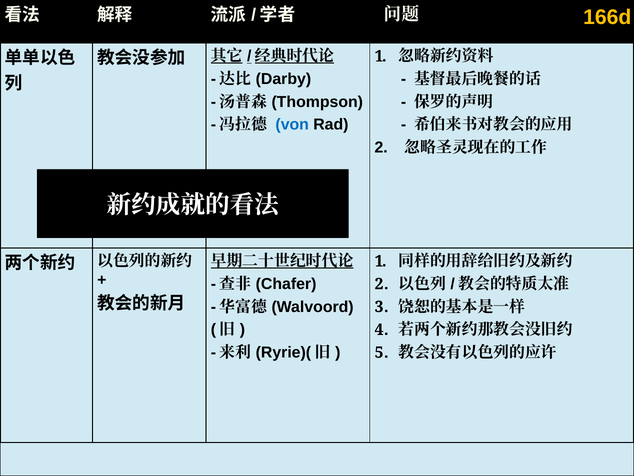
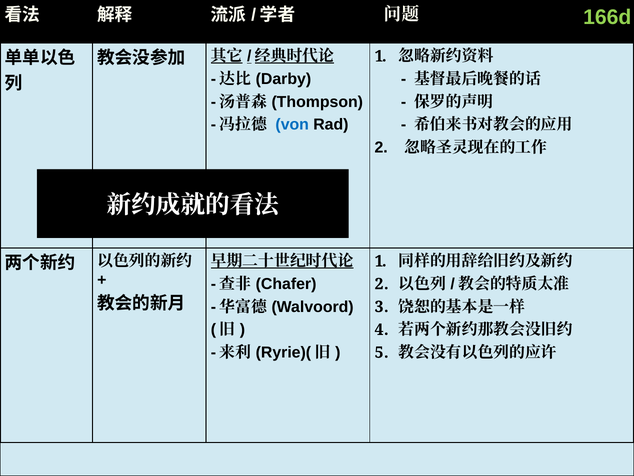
166d colour: yellow -> light green (607, 17)
